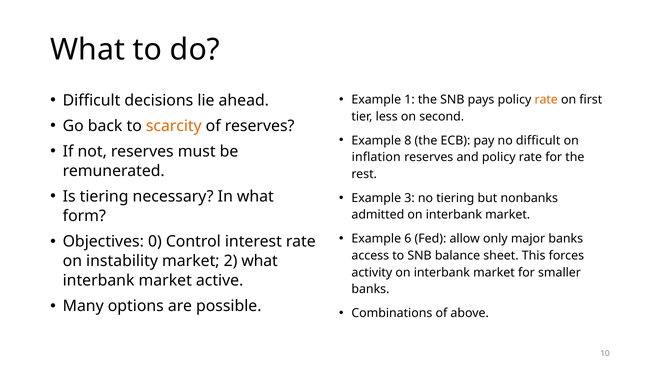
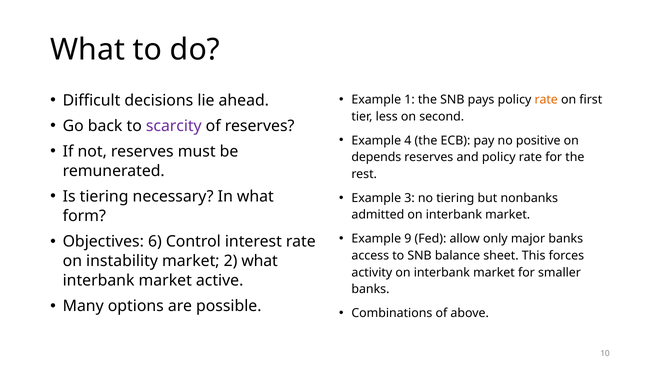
scarcity colour: orange -> purple (174, 126)
8: 8 -> 4 (408, 141)
no difficult: difficult -> positive (538, 141)
inflation: inflation -> depends (376, 157)
6: 6 -> 9 (408, 239)
0: 0 -> 6 (155, 242)
